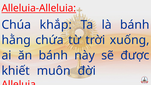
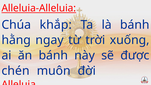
chứa: chứa -> ngay (50, 40)
khiết: khiết -> chén (16, 71)
